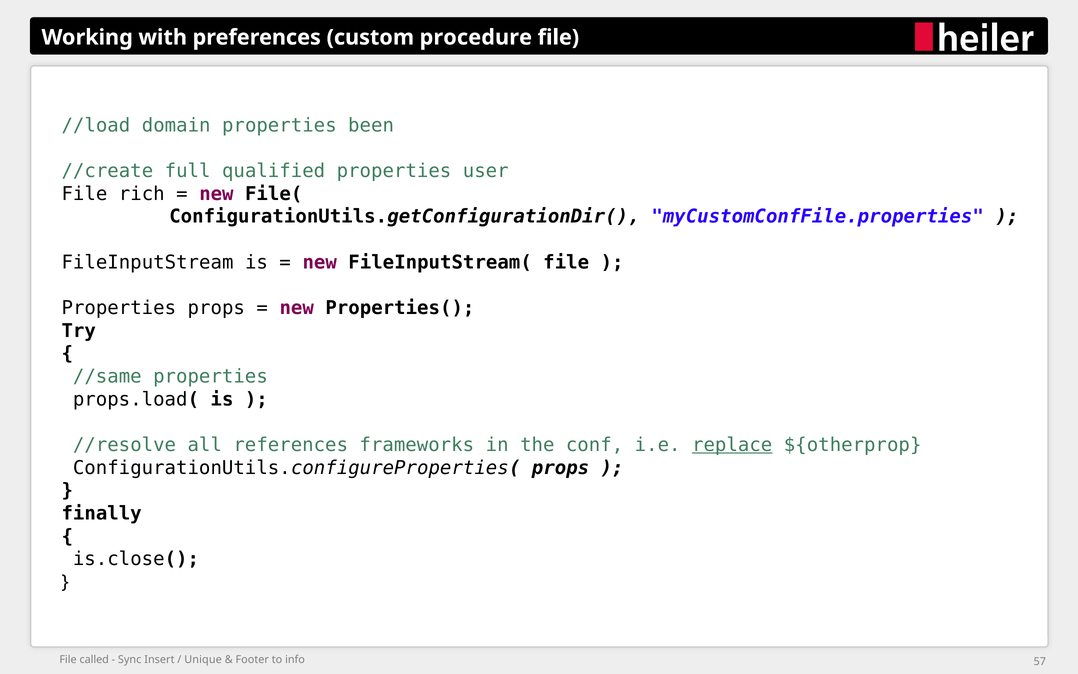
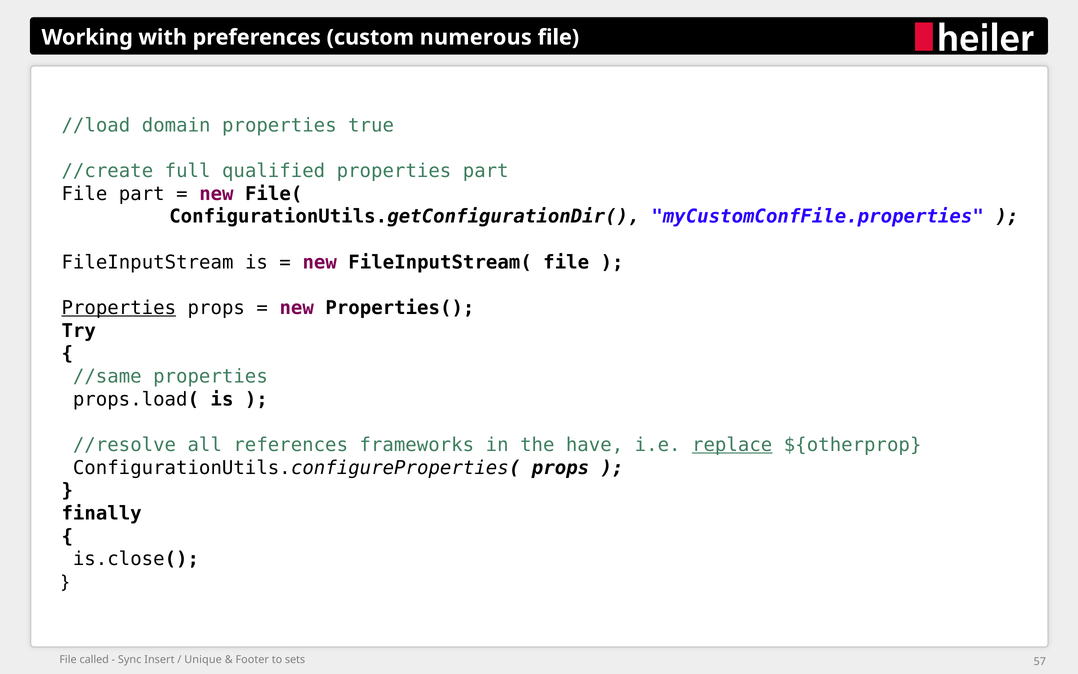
procedure: procedure -> numerous (476, 37)
been: been -> true (371, 125)
properties user: user -> part (486, 171)
File rich: rich -> part (142, 194)
Properties underline: none -> present (119, 308)
conf: conf -> have (595, 445)
info: info -> sets (295, 660)
